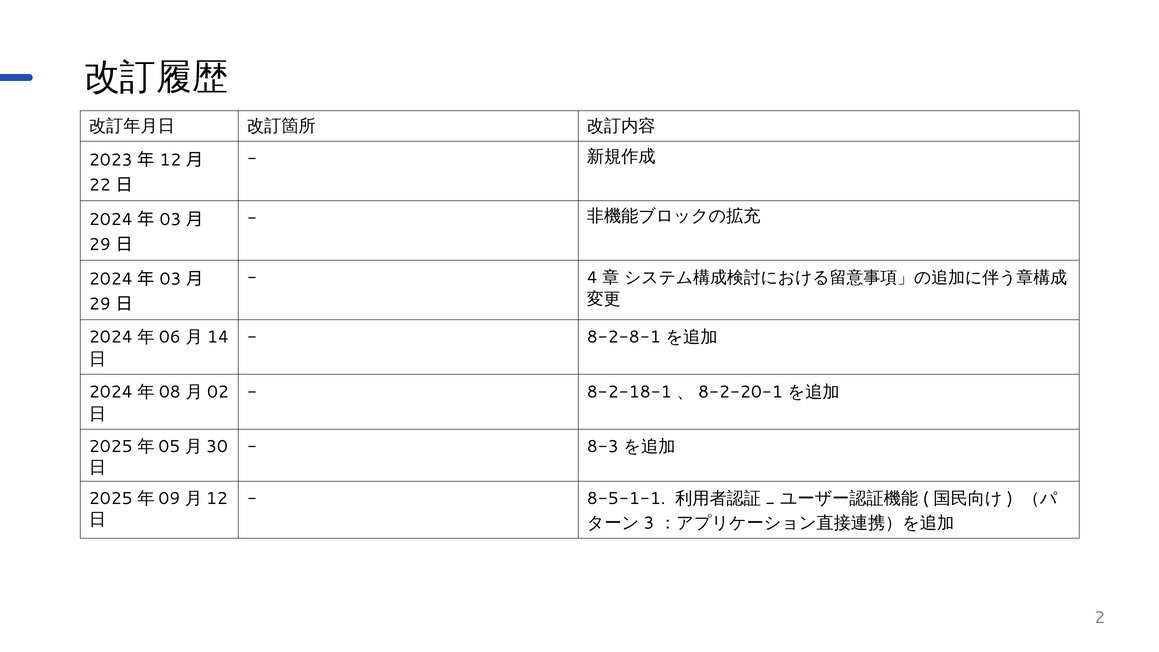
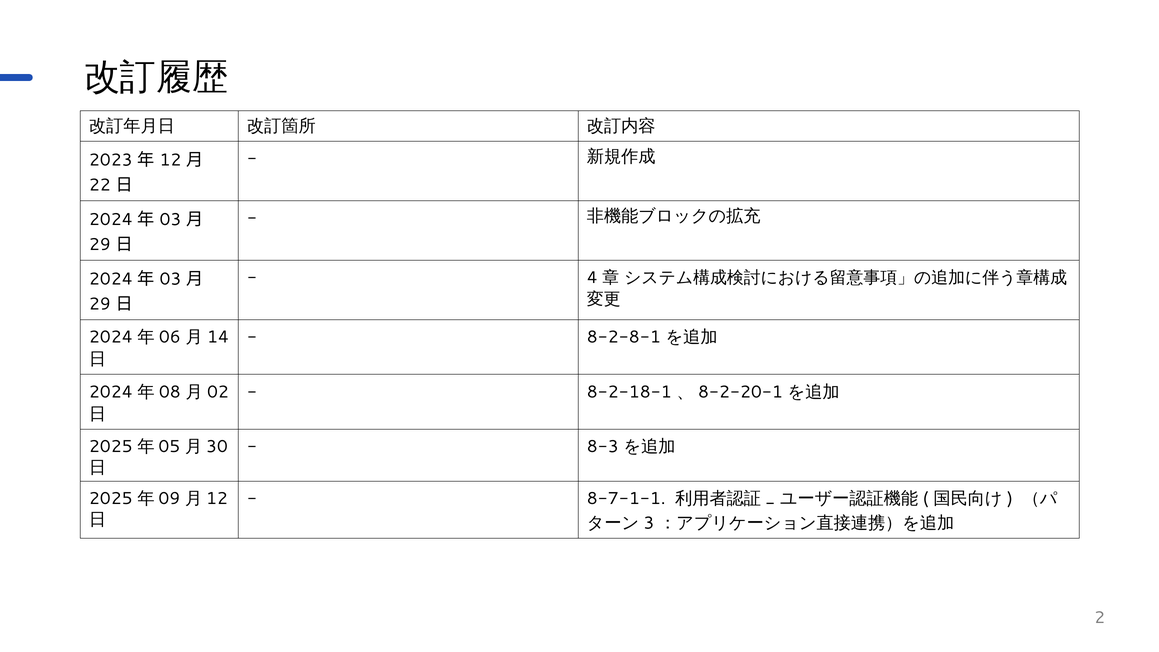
8-5-1-1: 8-5-1-1 -> 8-7-1-1 (626, 499)
